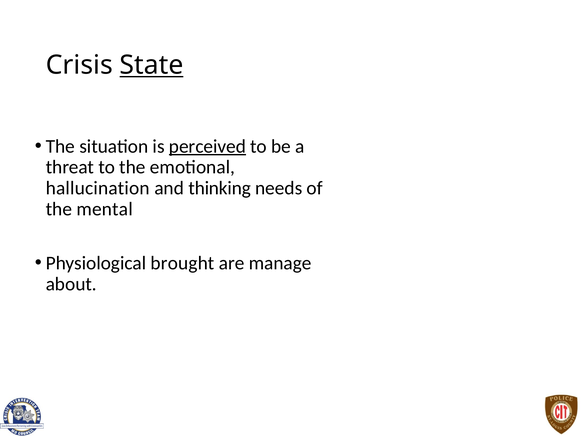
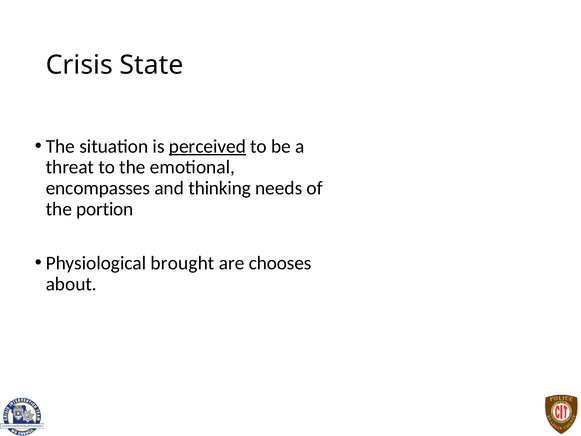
State underline: present -> none (152, 65)
hallucination: hallucination -> encompasses (98, 188)
mental: mental -> portion (105, 209)
manage: manage -> chooses (280, 263)
